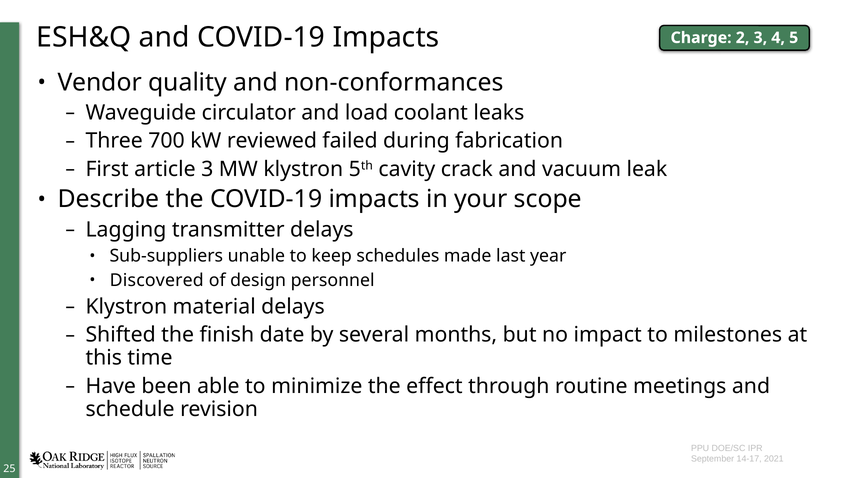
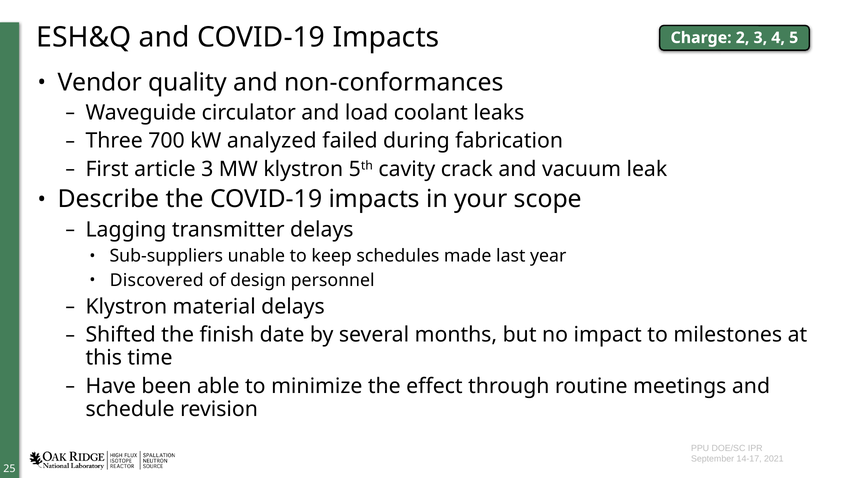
reviewed: reviewed -> analyzed (272, 141)
